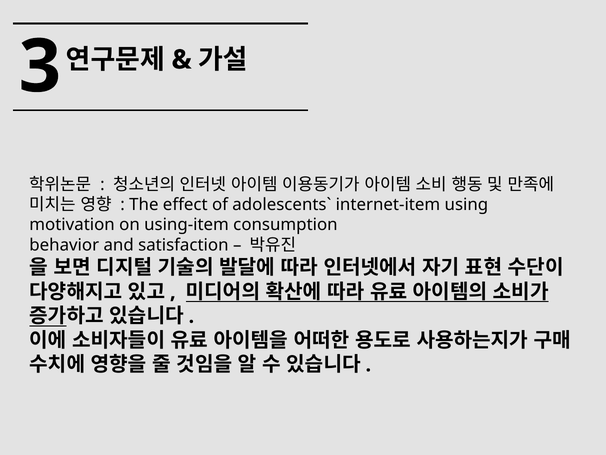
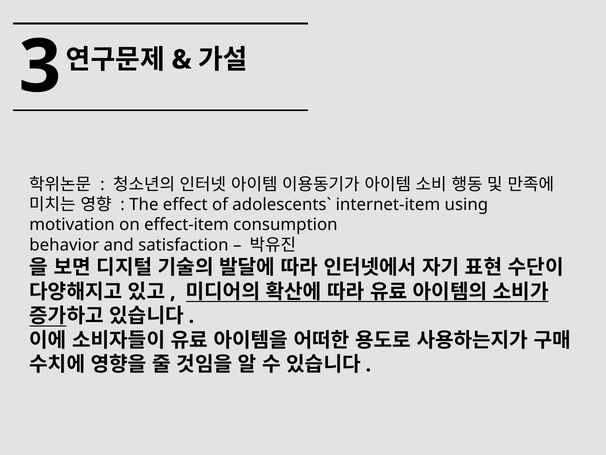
using-item: using-item -> effect-item (187, 225)
